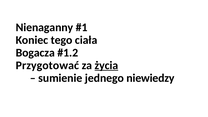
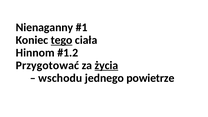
tego underline: none -> present (62, 40)
Bogacza: Bogacza -> Hinnom (35, 53)
sumienie: sumienie -> wschodu (60, 78)
niewiedzy: niewiedzy -> powietrze (150, 78)
